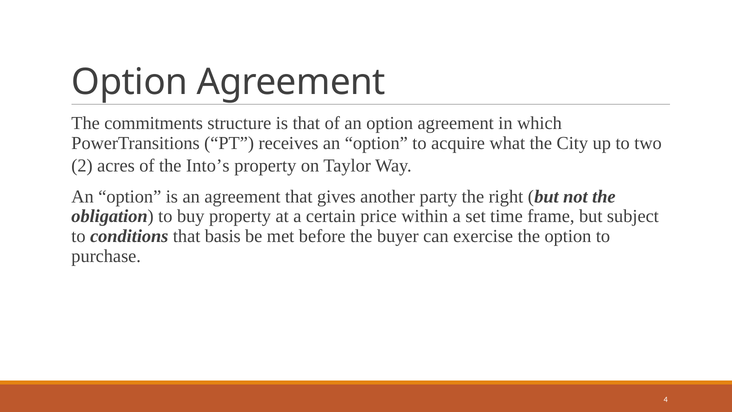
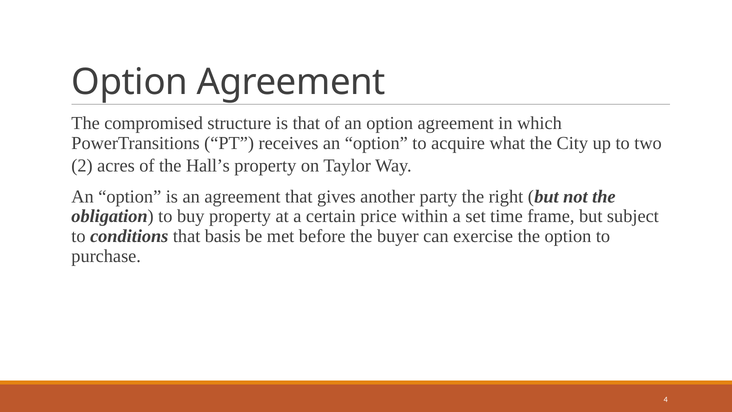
commitments: commitments -> compromised (154, 123)
Into’s: Into’s -> Hall’s (208, 165)
